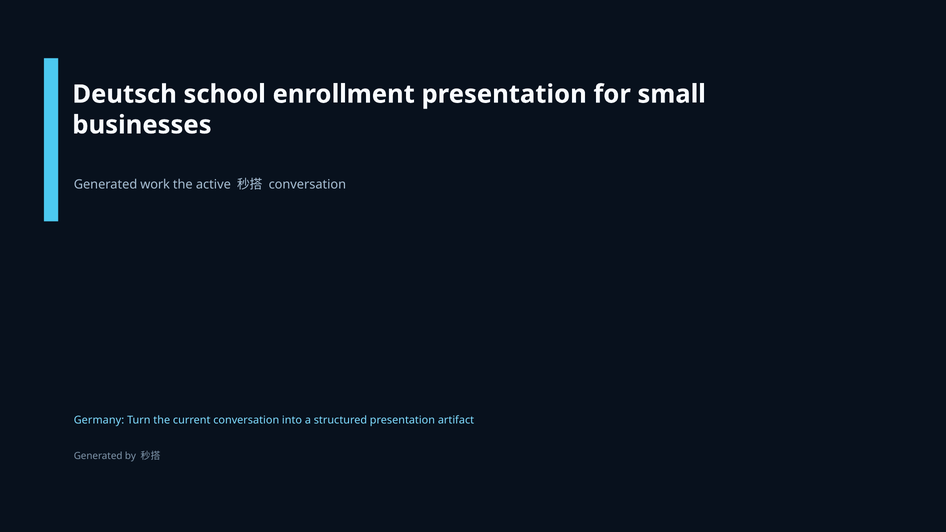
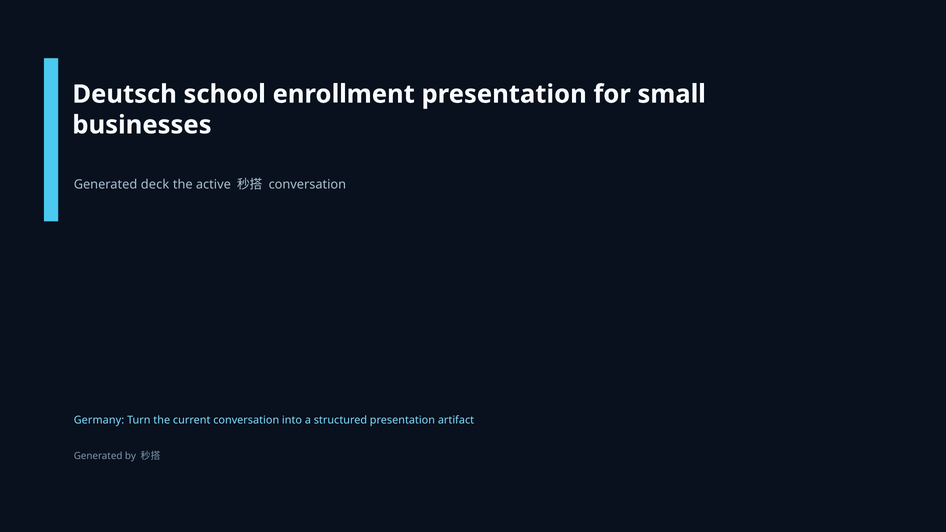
work: work -> deck (155, 185)
